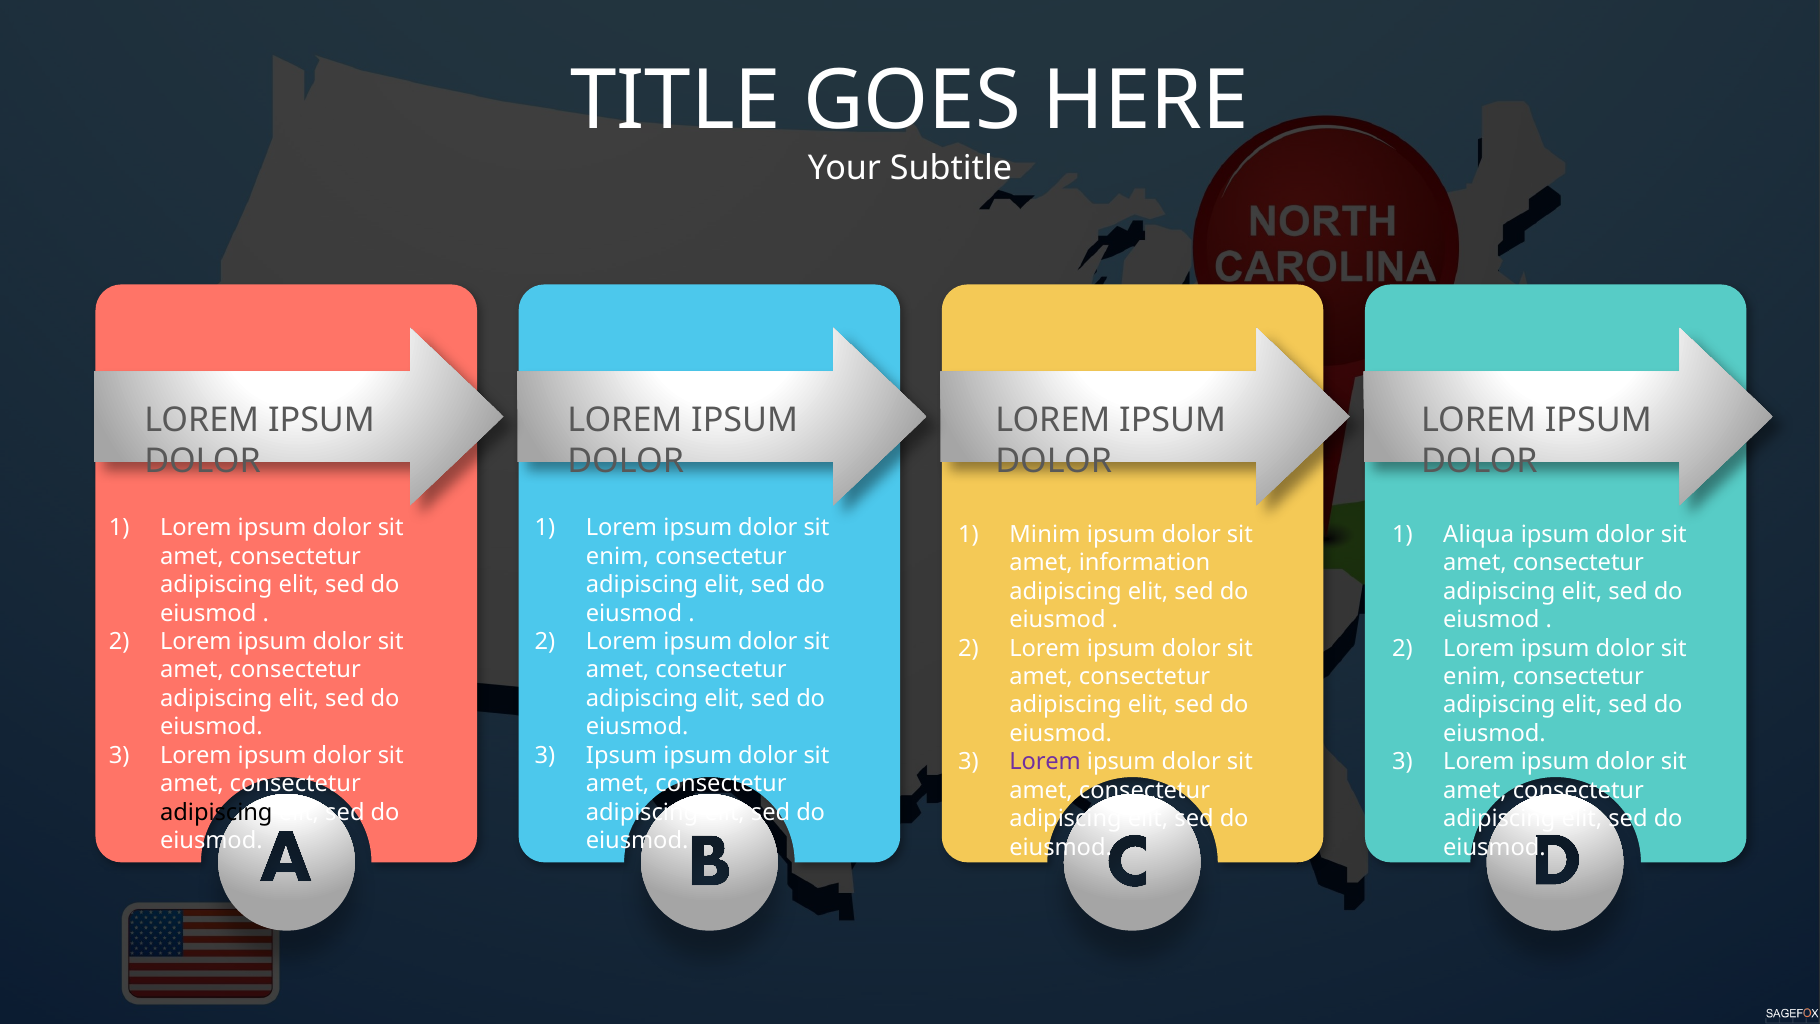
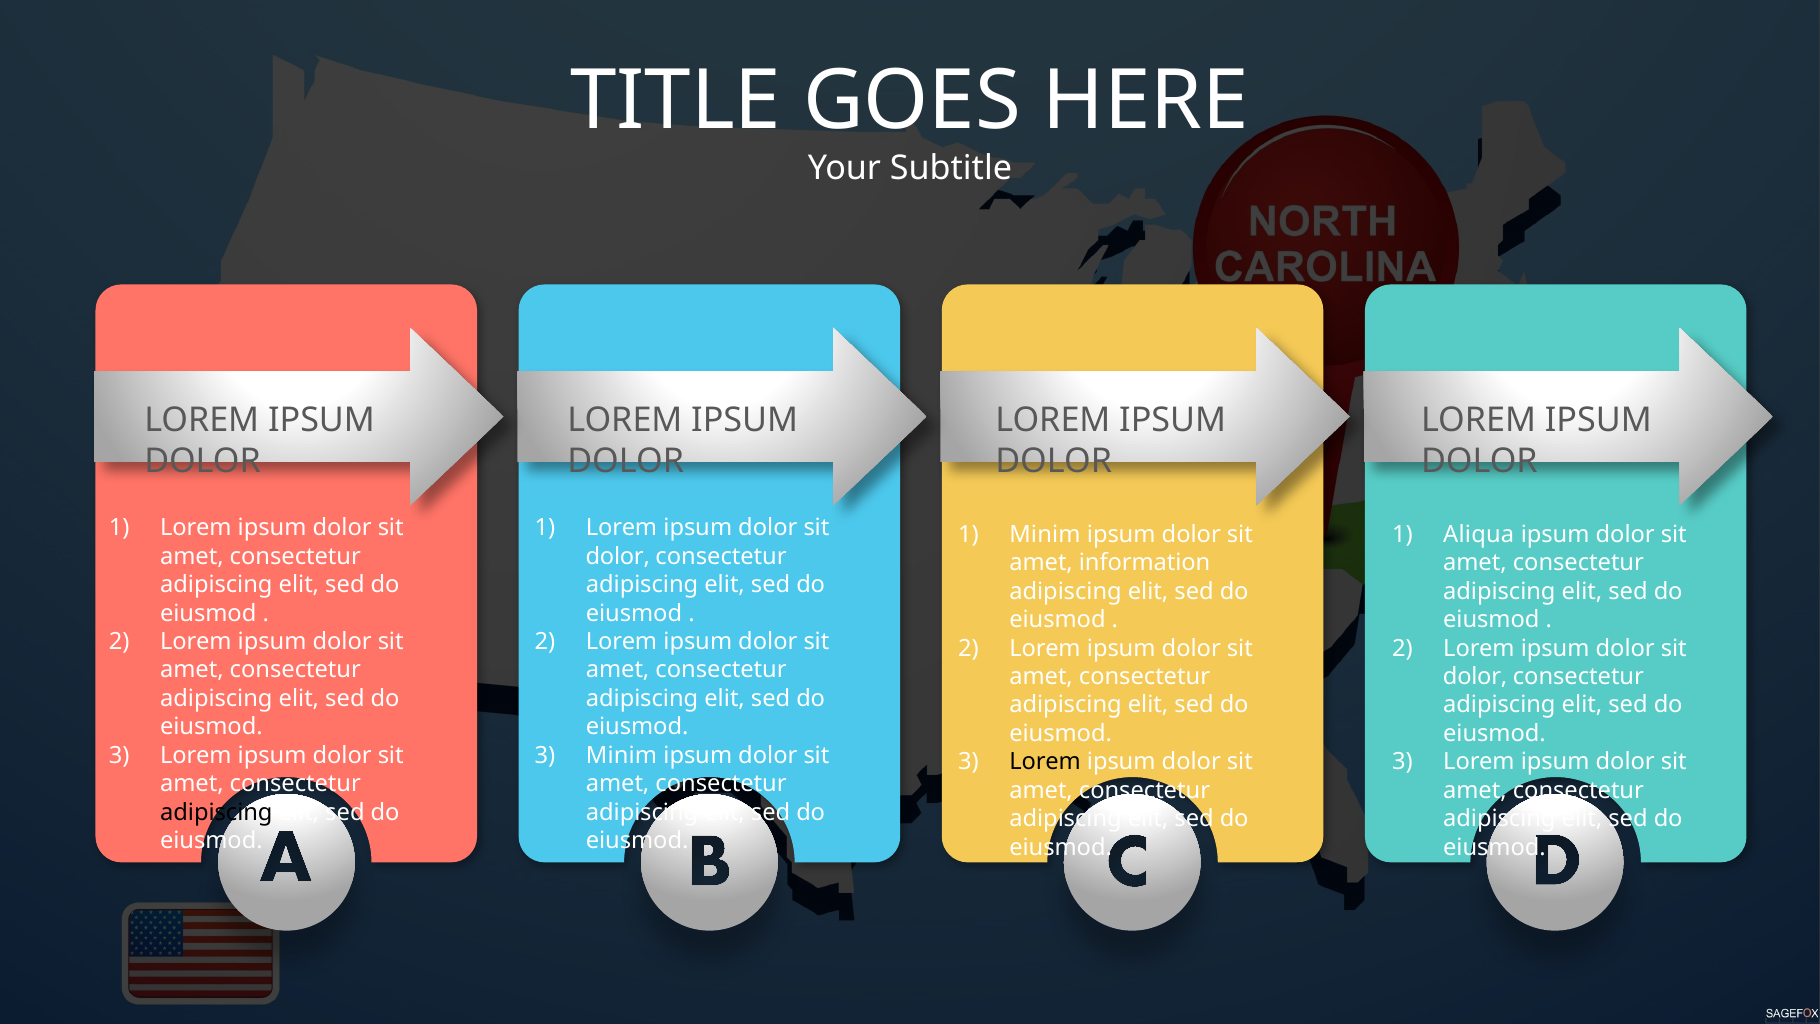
enim: enim -> dolor (618, 556)
enim: enim -> dolor (1475, 677)
Ipsum: Ipsum -> Minim (621, 755)
Lorem colour: purple -> black (1045, 762)
